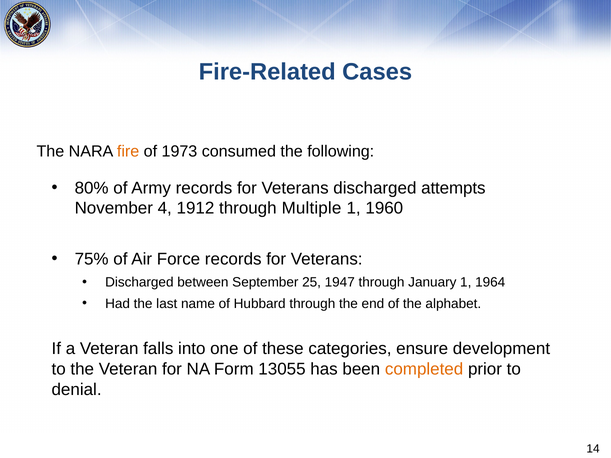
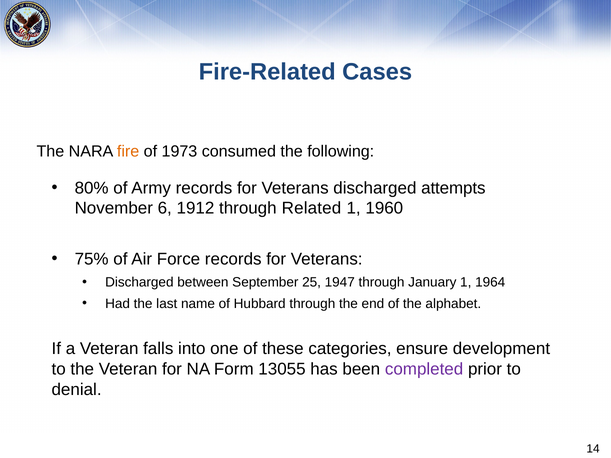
4: 4 -> 6 (165, 208)
Multiple: Multiple -> Related (311, 208)
completed colour: orange -> purple (424, 369)
